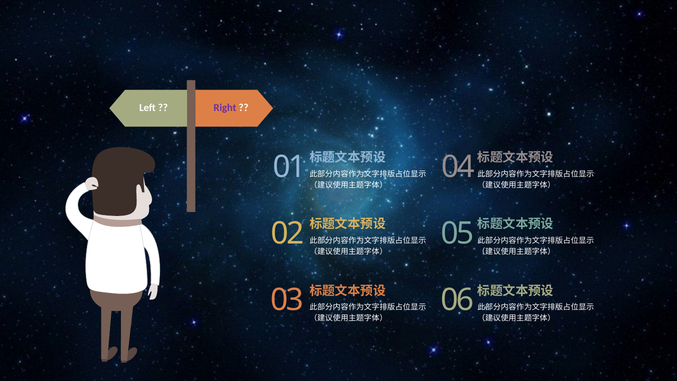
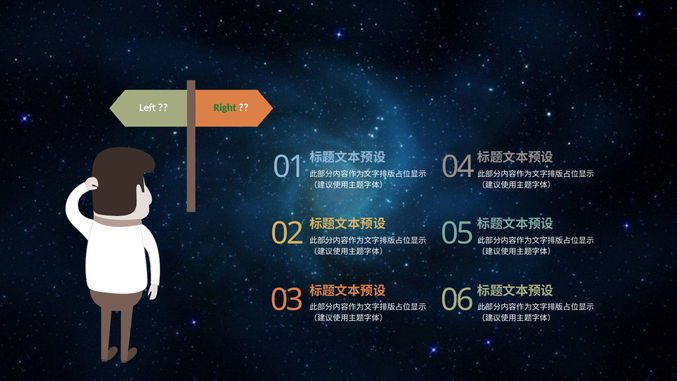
Right colour: purple -> green (225, 108)
